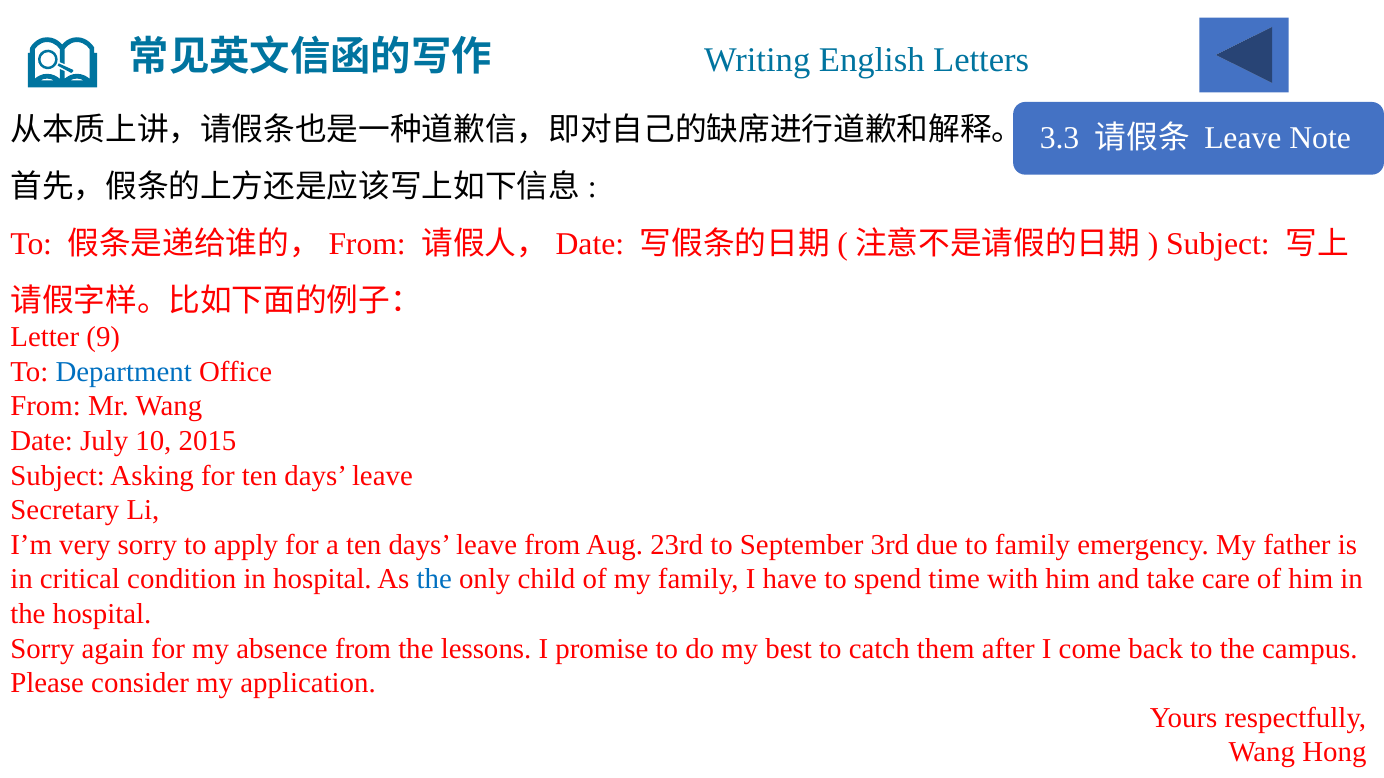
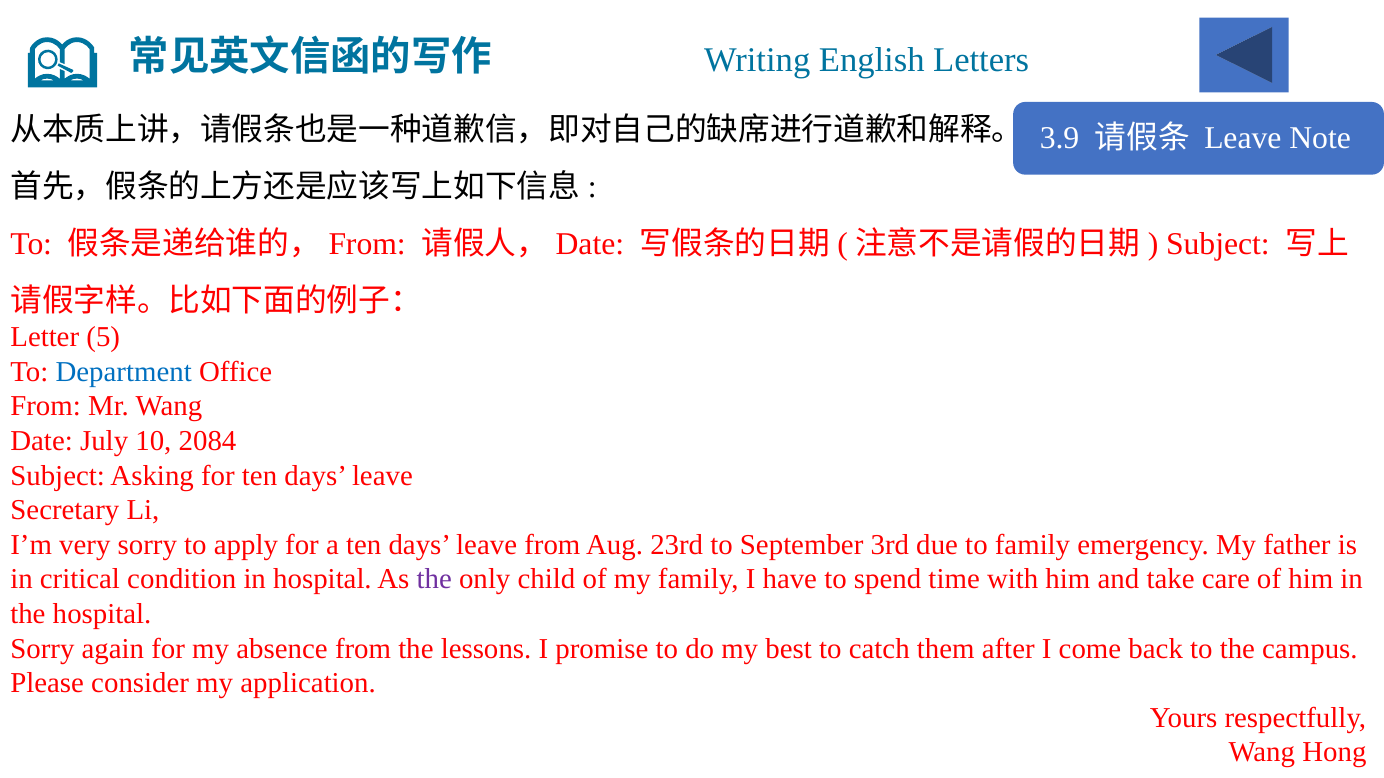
3.3: 3.3 -> 3.9 (1060, 138)
9: 9 -> 5 (103, 338)
2015: 2015 -> 2084 (208, 441)
the colour: blue -> purple (434, 580)
